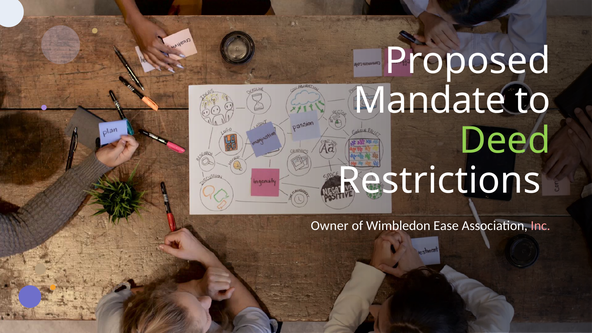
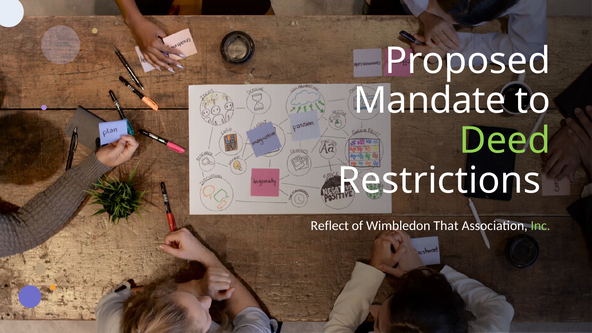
Owner: Owner -> Reflect (330, 226)
Ease: Ease -> That (446, 226)
Inc colour: pink -> light green (540, 226)
